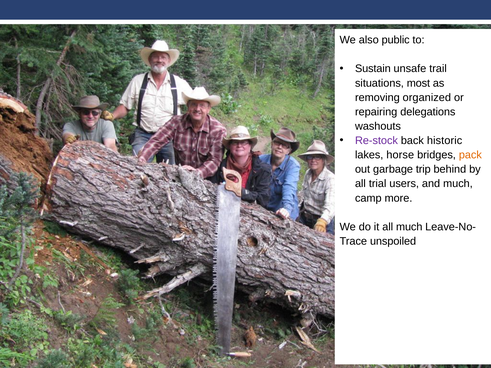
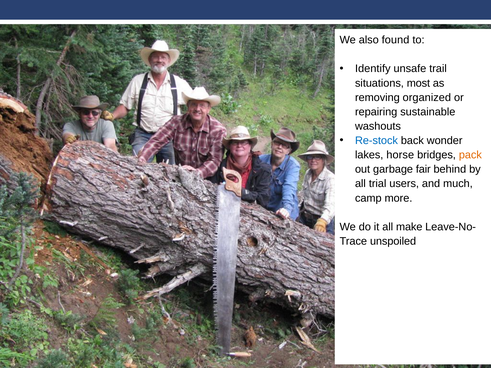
public: public -> found (396, 40)
Sustain: Sustain -> Identify (373, 69)
delegations: delegations -> sustainable (428, 112)
Re-stock colour: purple -> blue (376, 141)
historic: historic -> wonder (445, 141)
trip: trip -> fair (423, 169)
all much: much -> make (409, 227)
